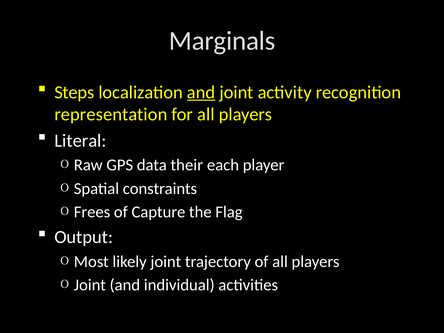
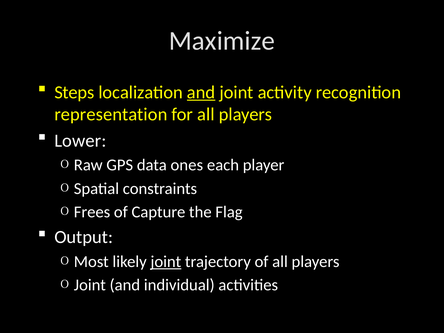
Marginals: Marginals -> Maximize (222, 41)
Literal: Literal -> Lower (80, 141)
their: their -> ones (187, 165)
joint underline: none -> present (166, 262)
